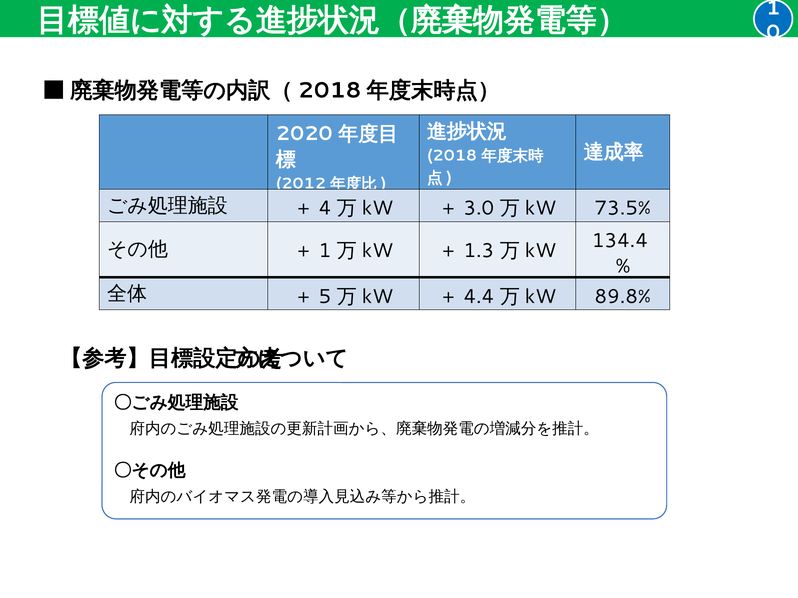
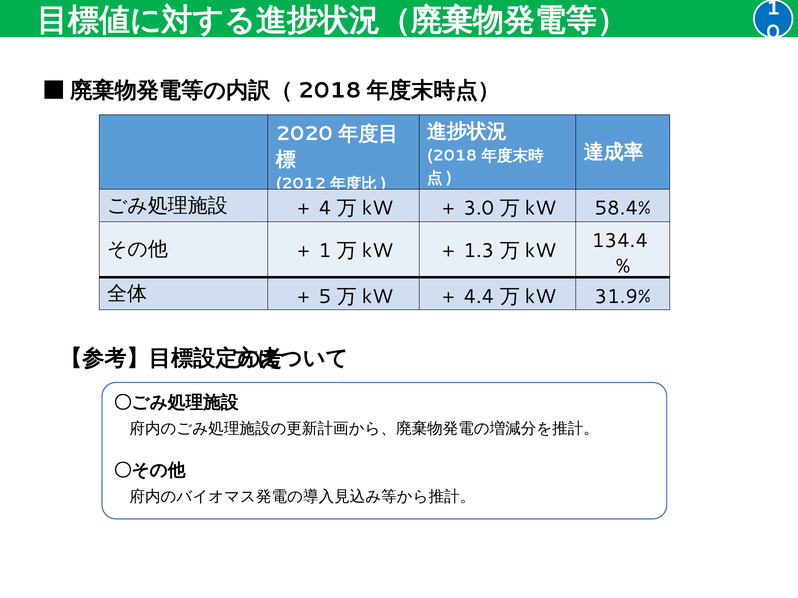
73.5%: 73.5% -> 58.4% (623, 208)
89.8%: 89.8% -> 31.9% (623, 297)
